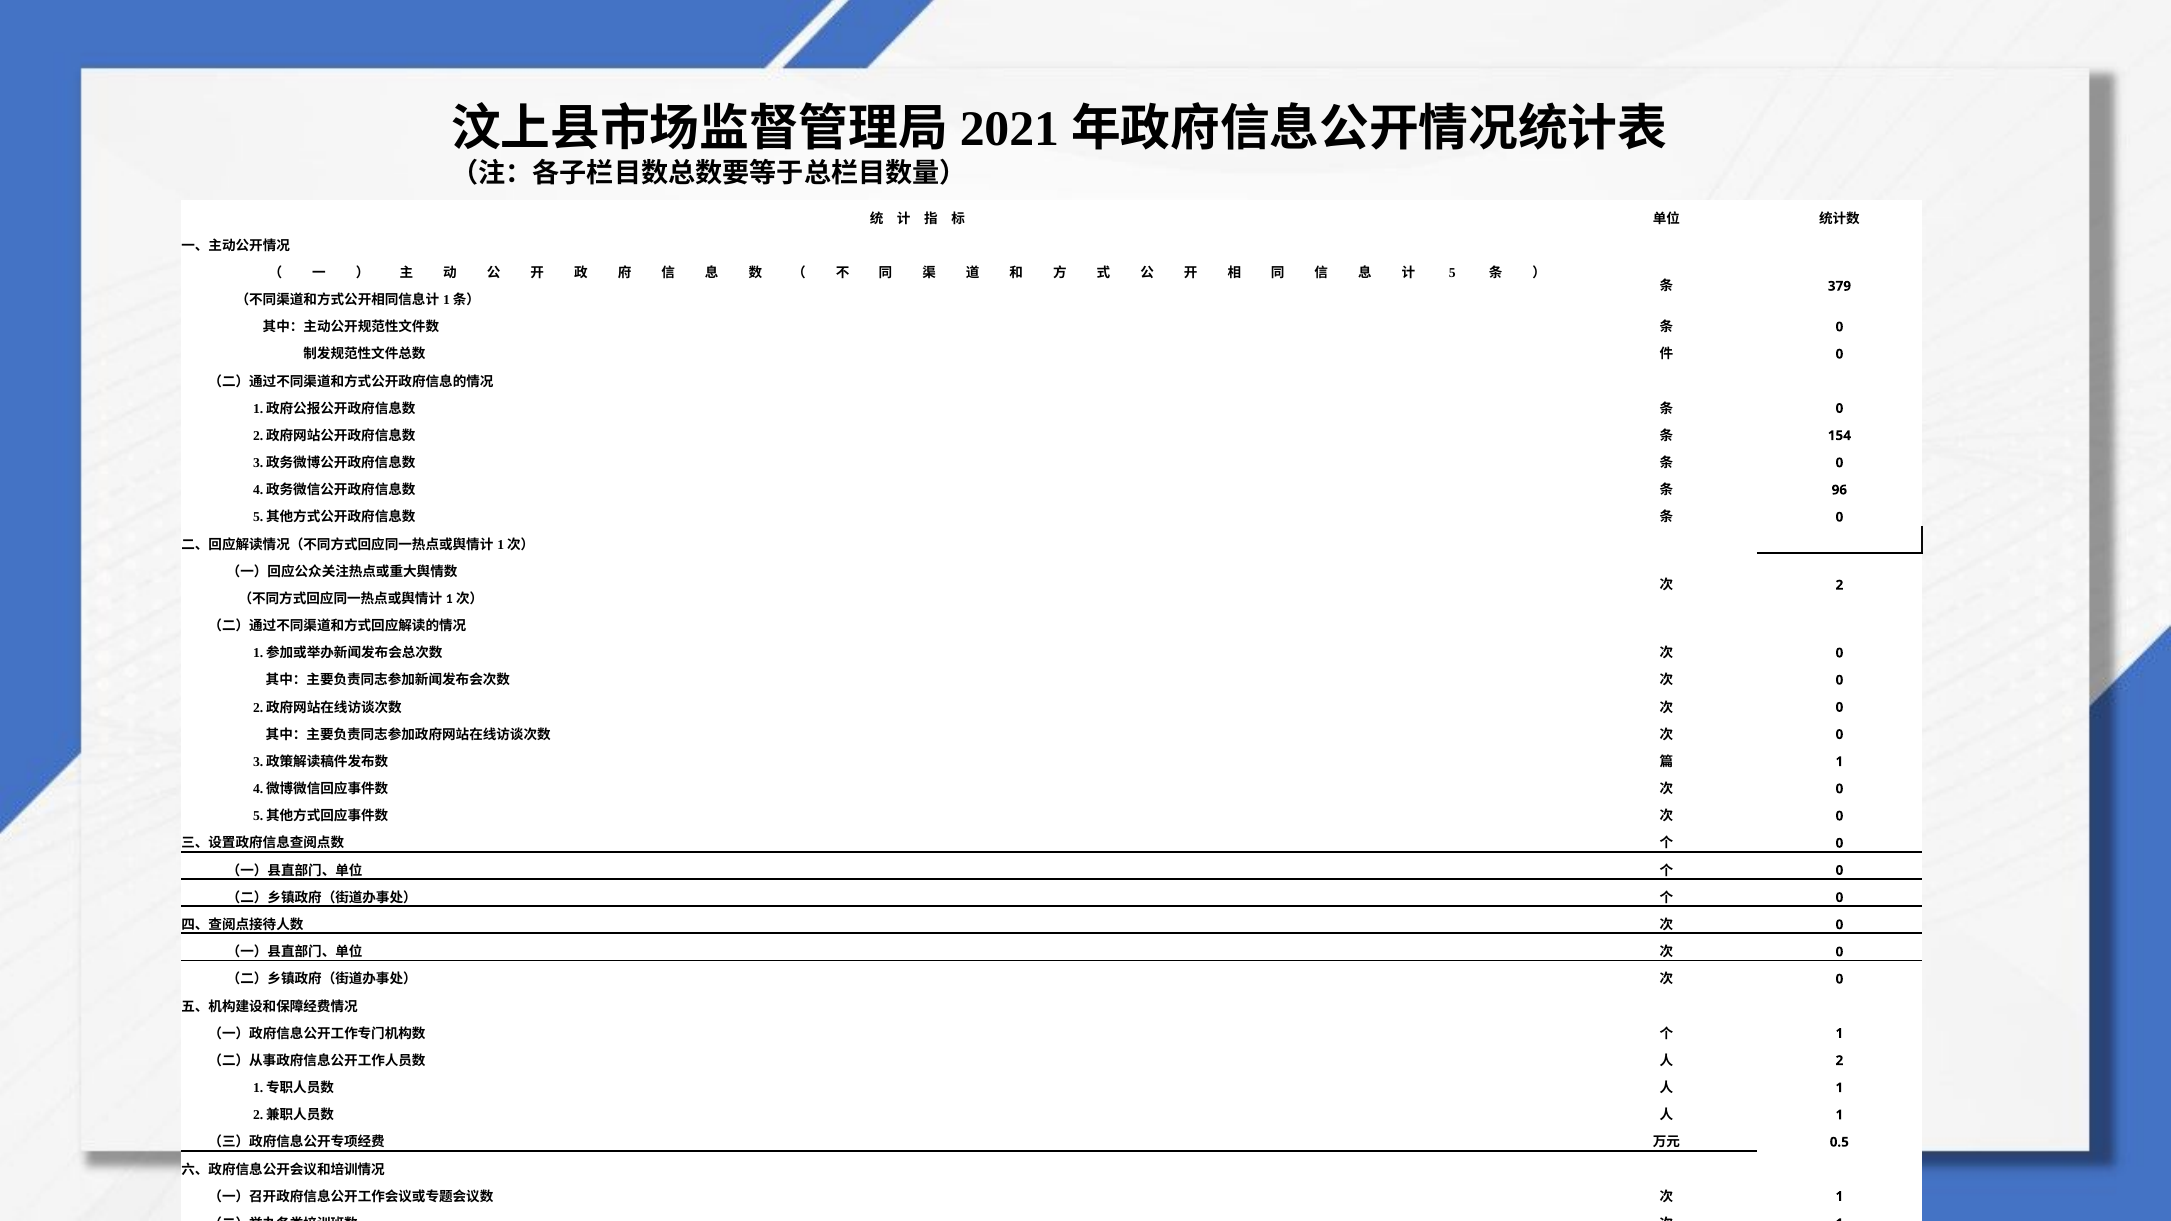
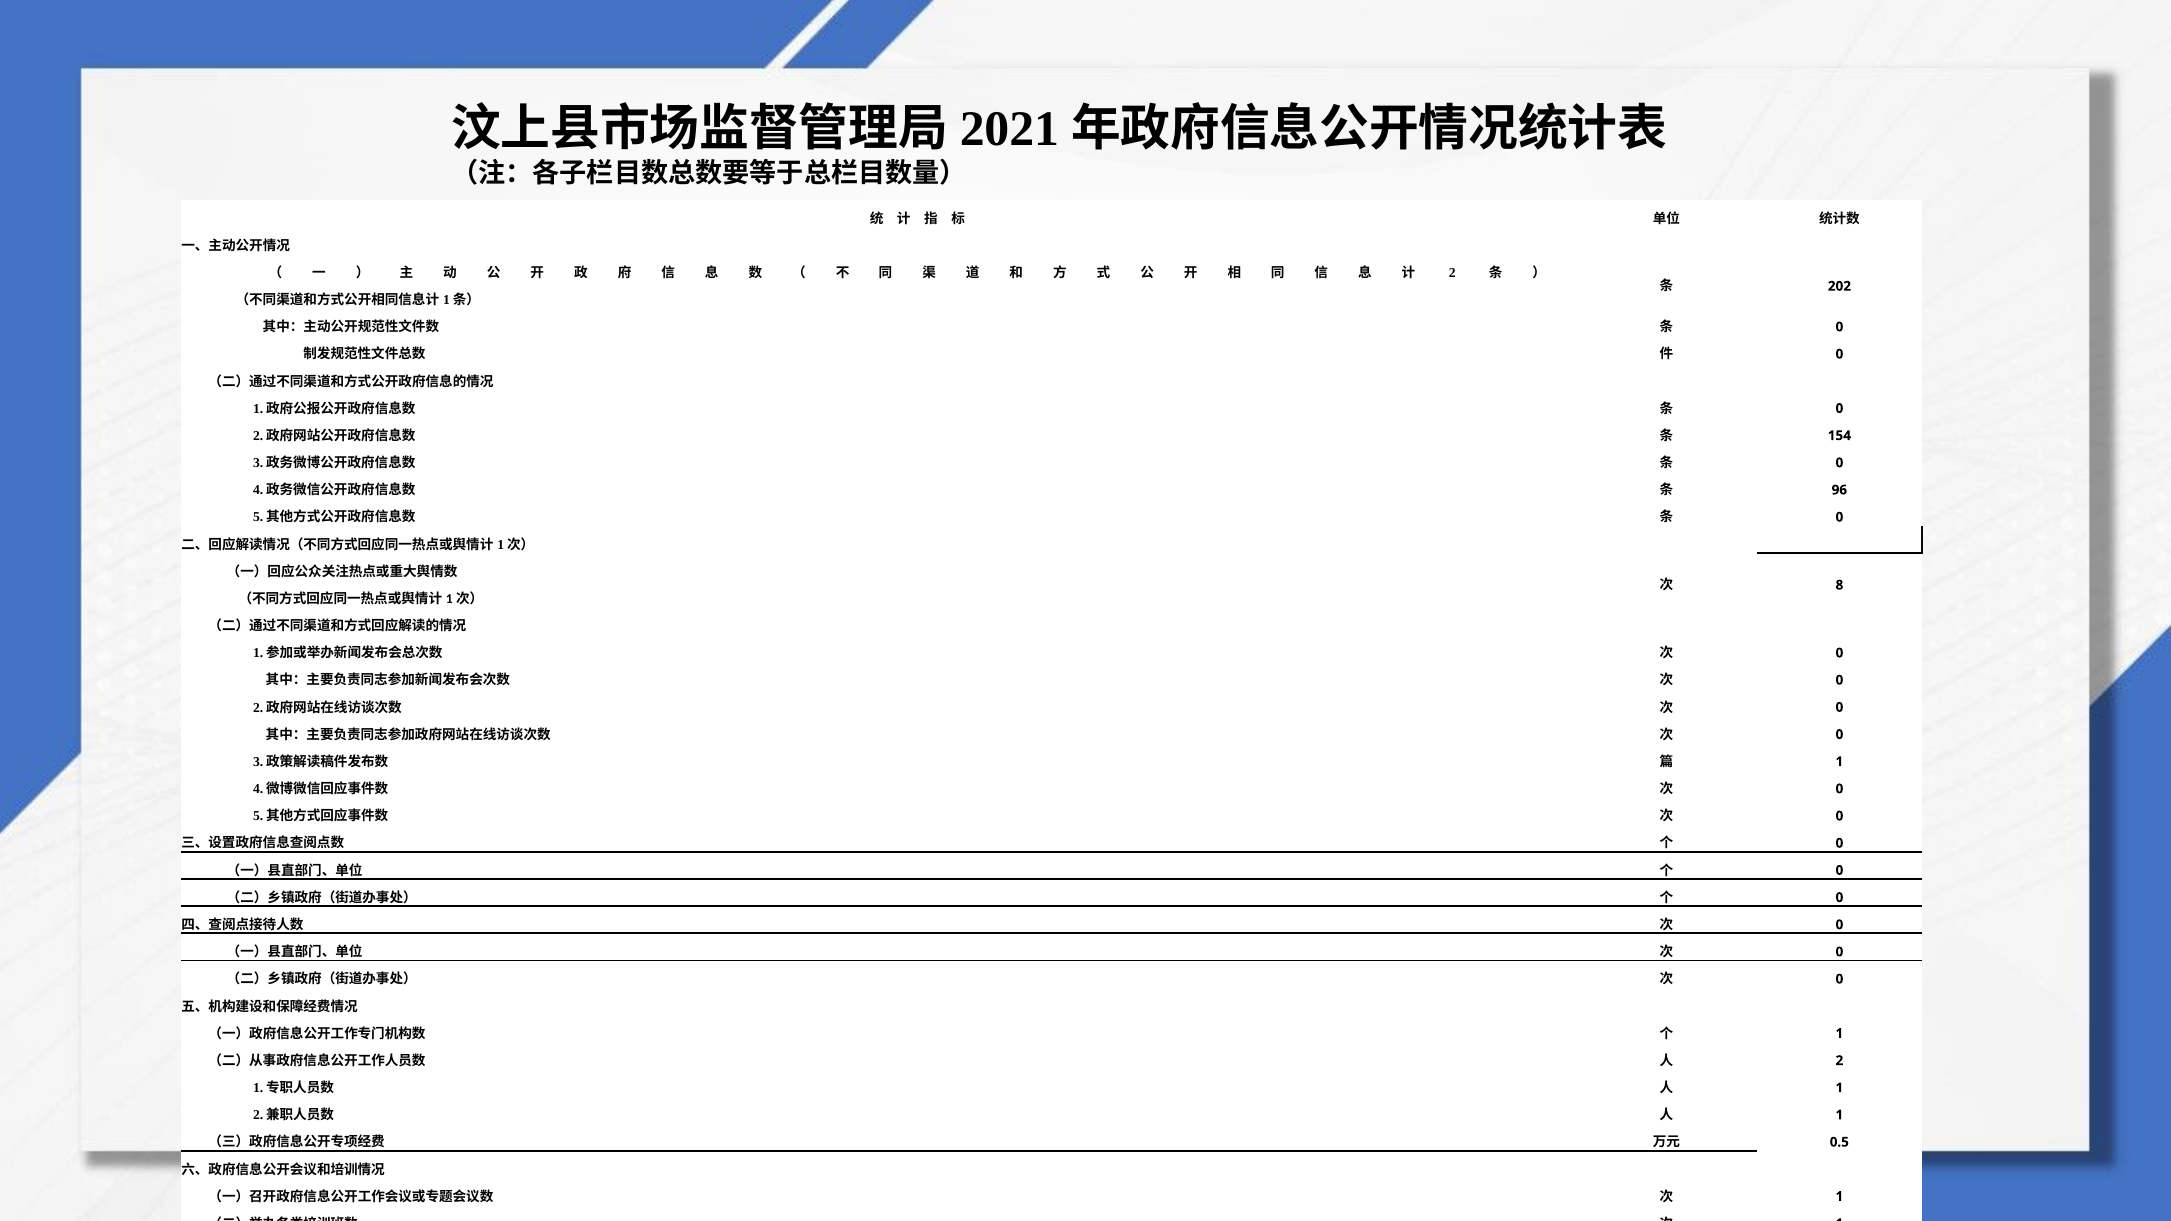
5: 5 -> 2 (1452, 273)
379: 379 -> 202 (1839, 286)
2: 2 -> 8 (1839, 585)
